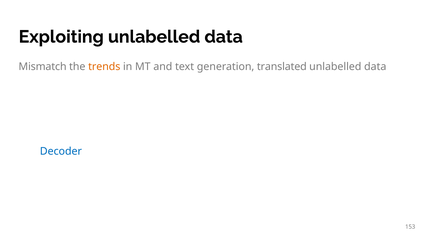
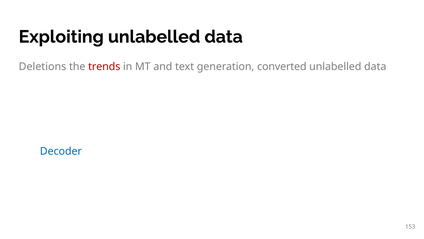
Mismatch: Mismatch -> Deletions (42, 67)
trends colour: orange -> red (104, 67)
translated: translated -> converted (282, 67)
